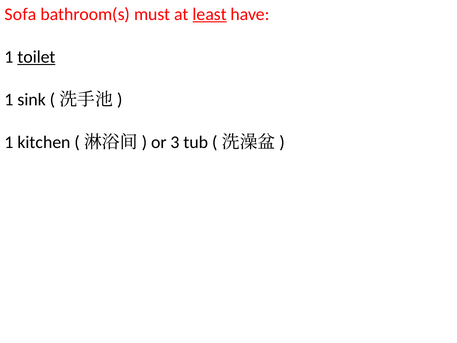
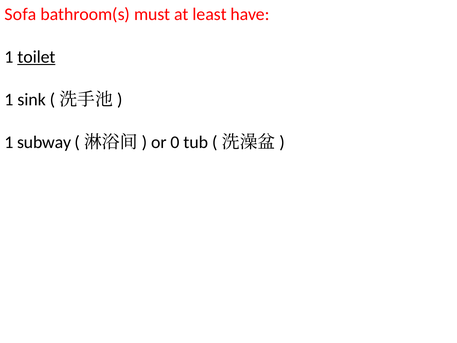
least underline: present -> none (210, 14)
kitchen: kitchen -> subway (44, 142)
3: 3 -> 0 (175, 142)
